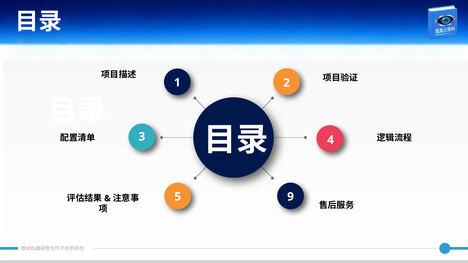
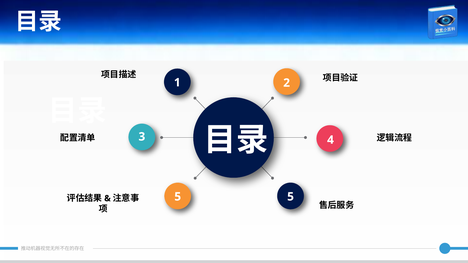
5 9: 9 -> 5 (291, 197)
